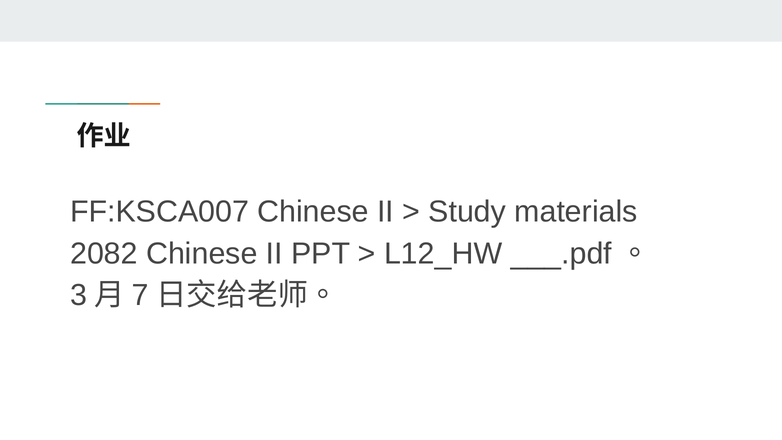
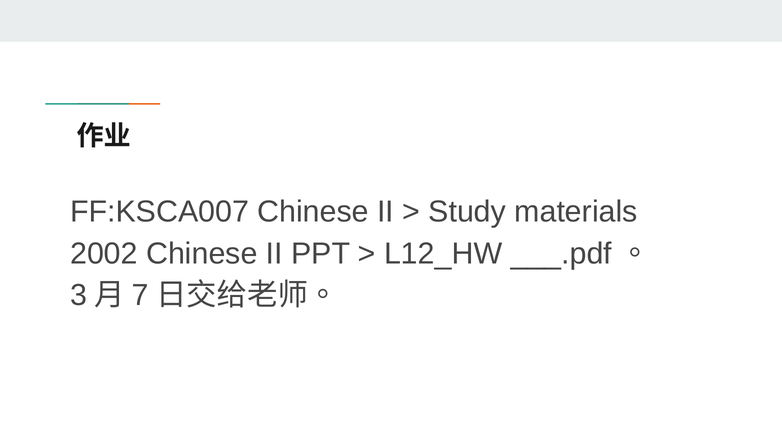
2082: 2082 -> 2002 (104, 253)
